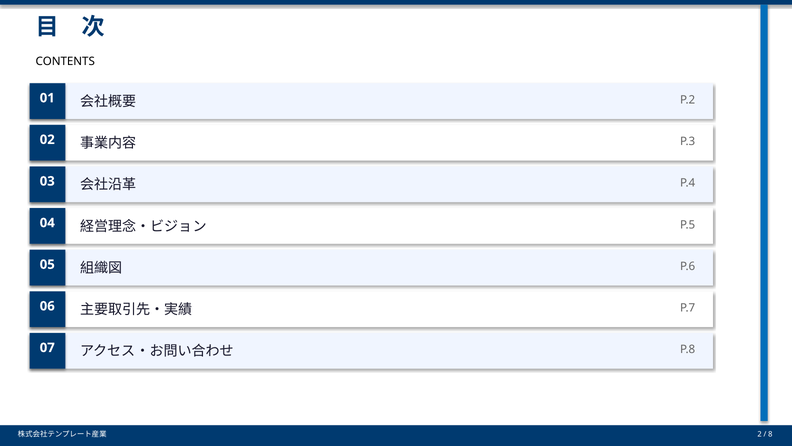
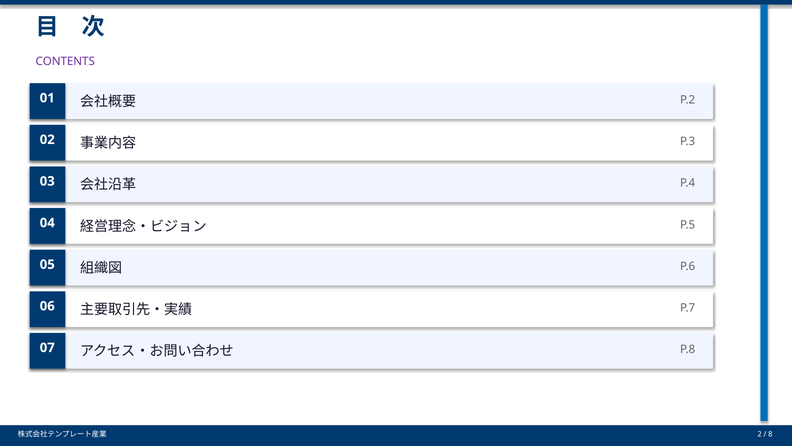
CONTENTS colour: black -> purple (65, 61)
